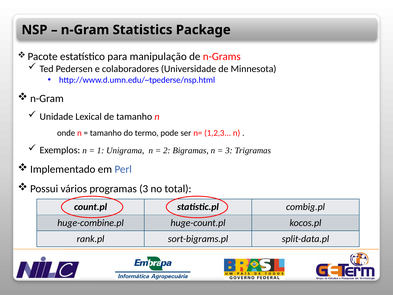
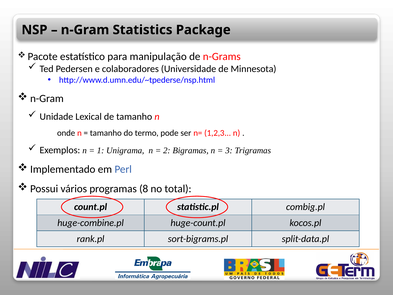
programas 3: 3 -> 8 (144, 189)
